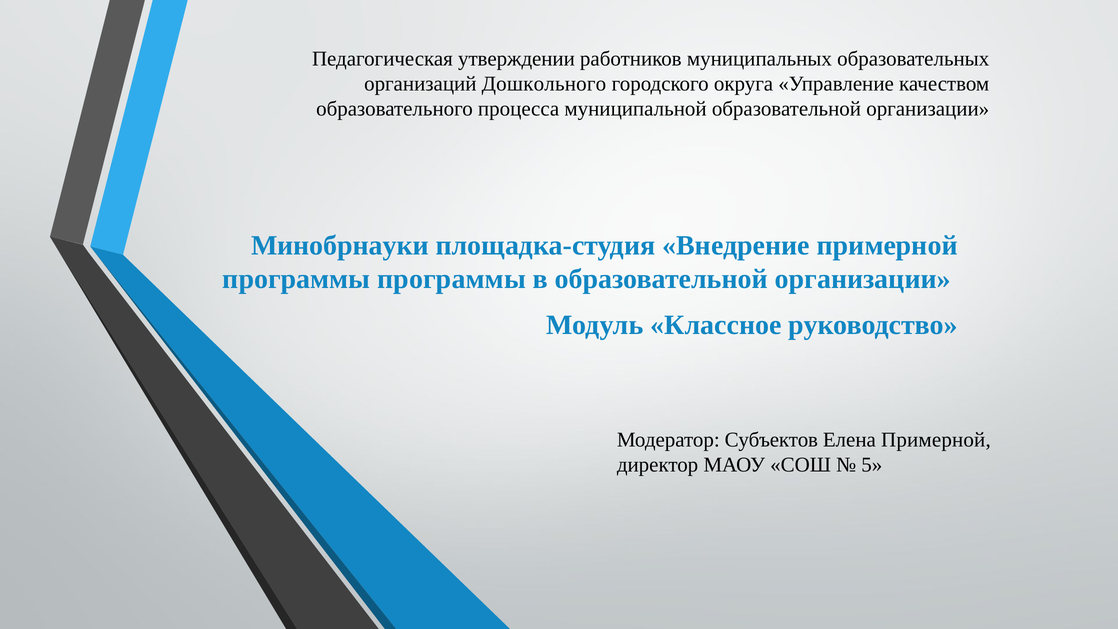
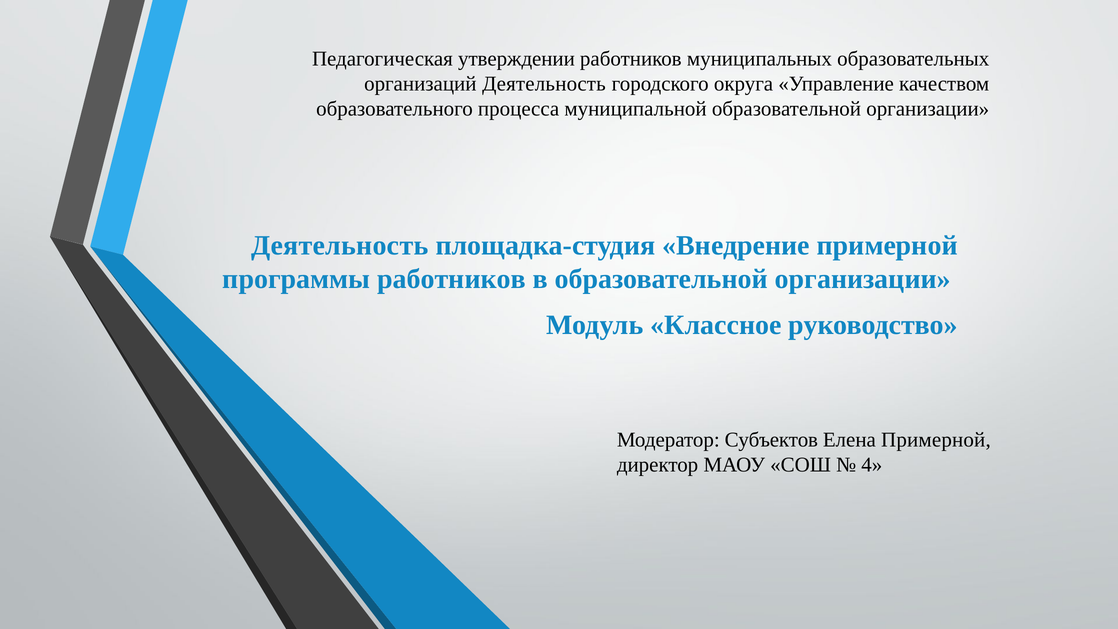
организаций Дошкольного: Дошкольного -> Деятельность (544, 84)
Минобрнауки: Минобрнауки -> Деятельность (340, 245)
программы программы: программы -> работников (452, 279)
5: 5 -> 4 (872, 465)
